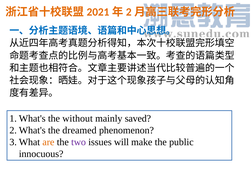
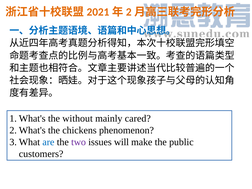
saved: saved -> cared (138, 118)
dreamed: dreamed -> chickens (80, 130)
are colour: orange -> blue (48, 142)
innocuous: innocuous -> customers (41, 154)
